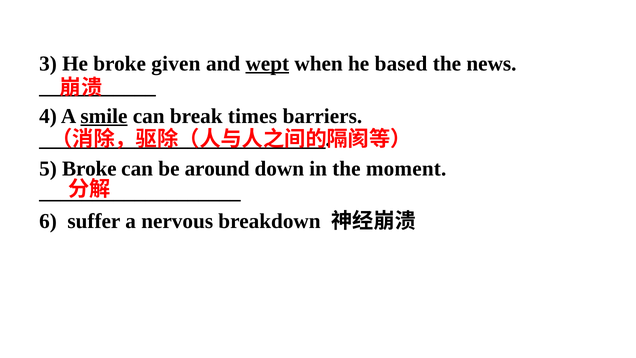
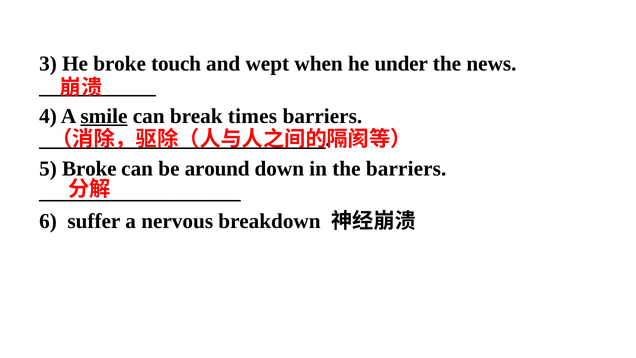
given: given -> touch (176, 64)
wept underline: present -> none (267, 64)
based: based -> under (401, 64)
the moment: moment -> barriers (406, 168)
